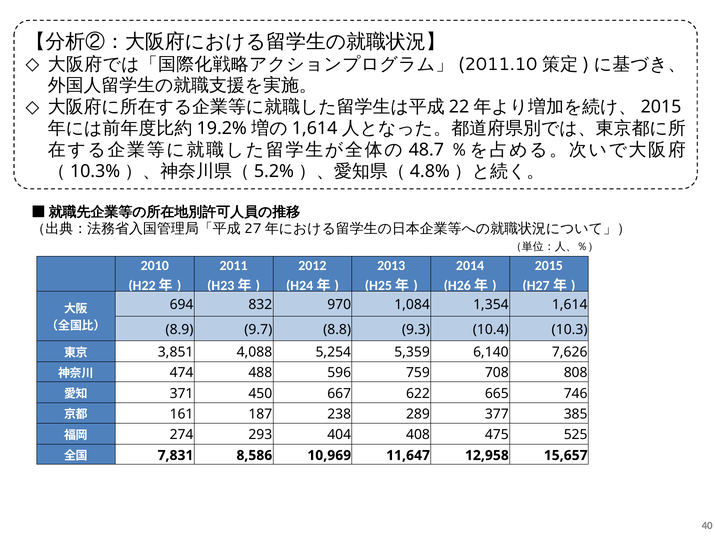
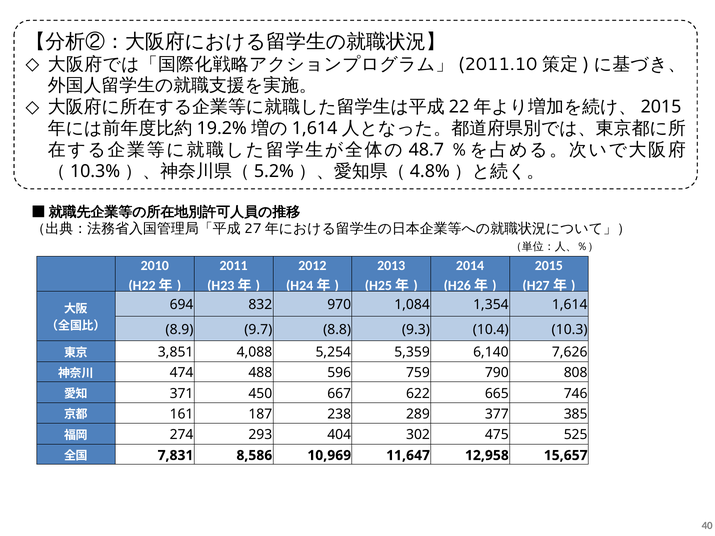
708: 708 -> 790 (497, 373)
408: 408 -> 302 (418, 435)
